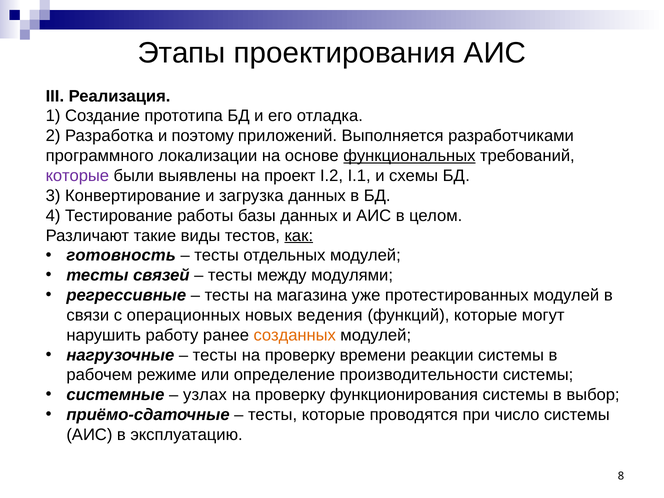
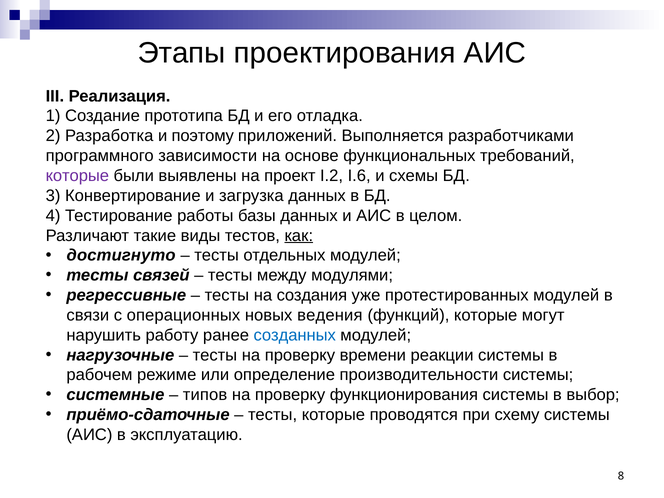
локализации: локализации -> зависимости (208, 156)
функциональных underline: present -> none (409, 156)
I.1: I.1 -> I.6 (359, 176)
готовность: готовность -> достигнуто (121, 255)
магазина: магазина -> создания (312, 295)
созданных colour: orange -> blue (295, 335)
узлах: узлах -> типов (205, 395)
число: число -> схему (517, 415)
